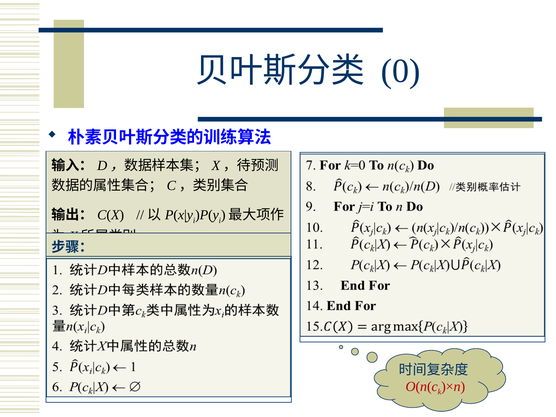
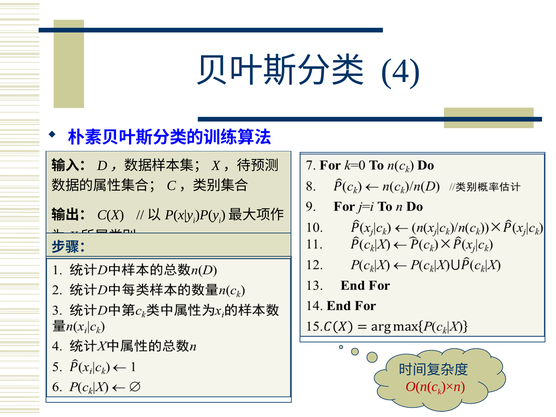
0: 0 -> 4 (401, 71)
